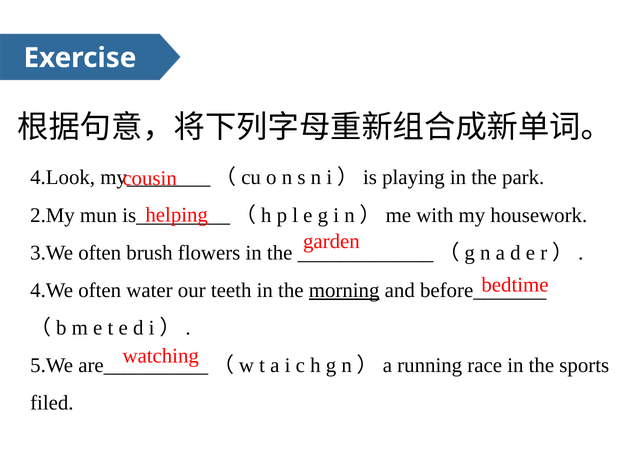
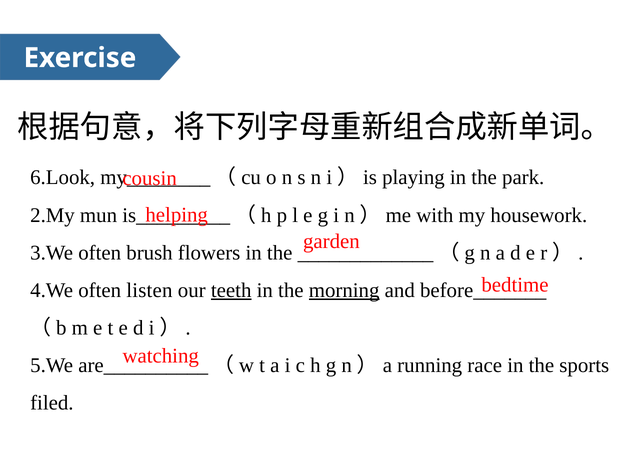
4.Look: 4.Look -> 6.Look (63, 178)
water: water -> listen (149, 290)
teeth underline: none -> present (231, 290)
